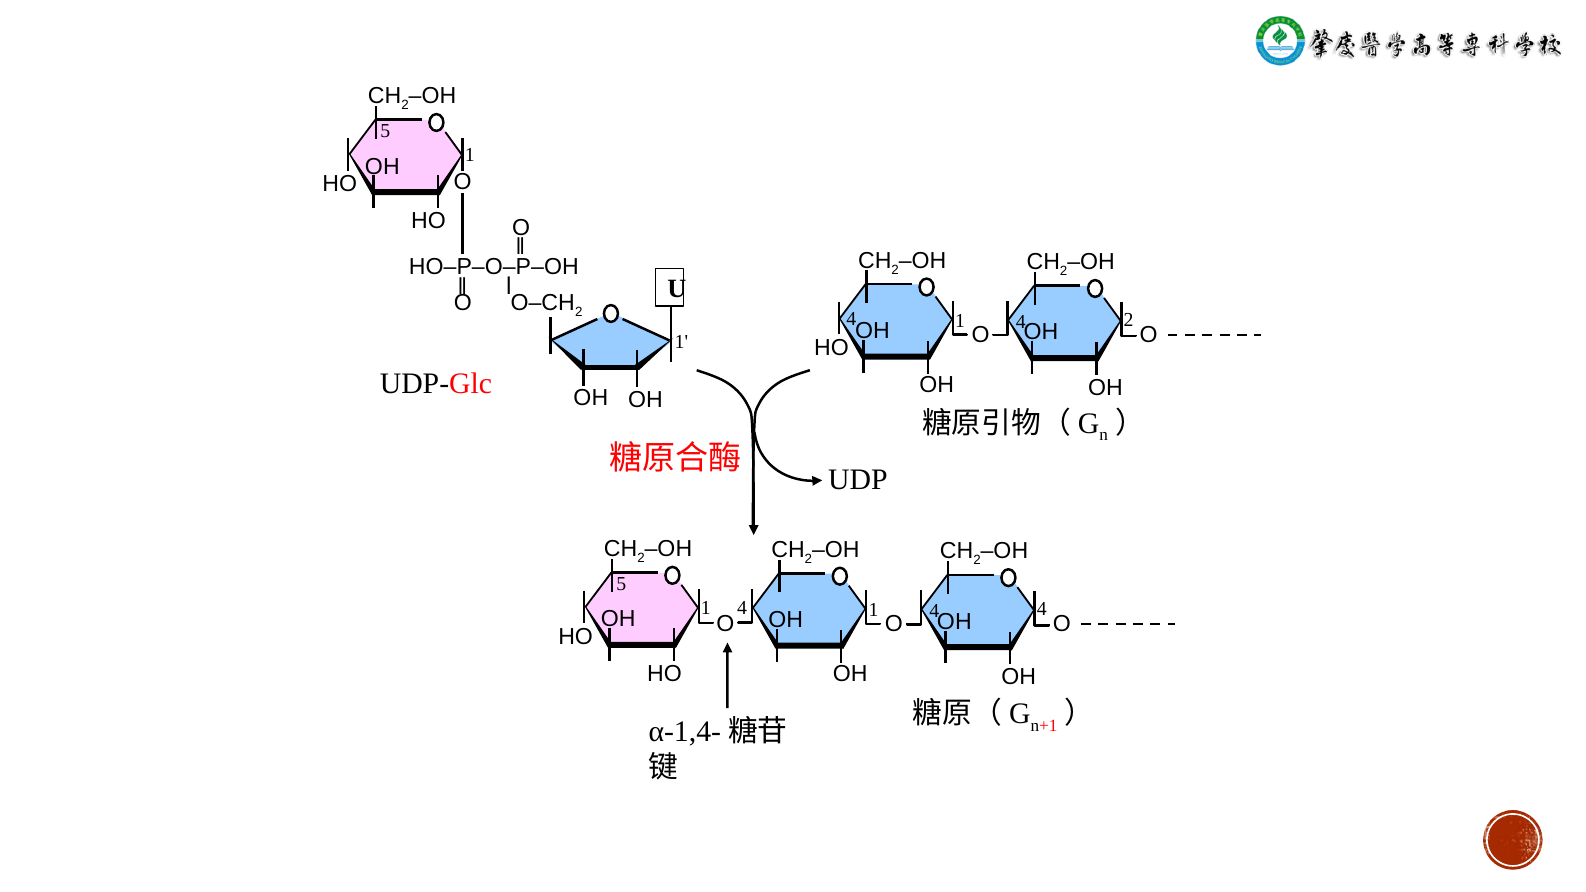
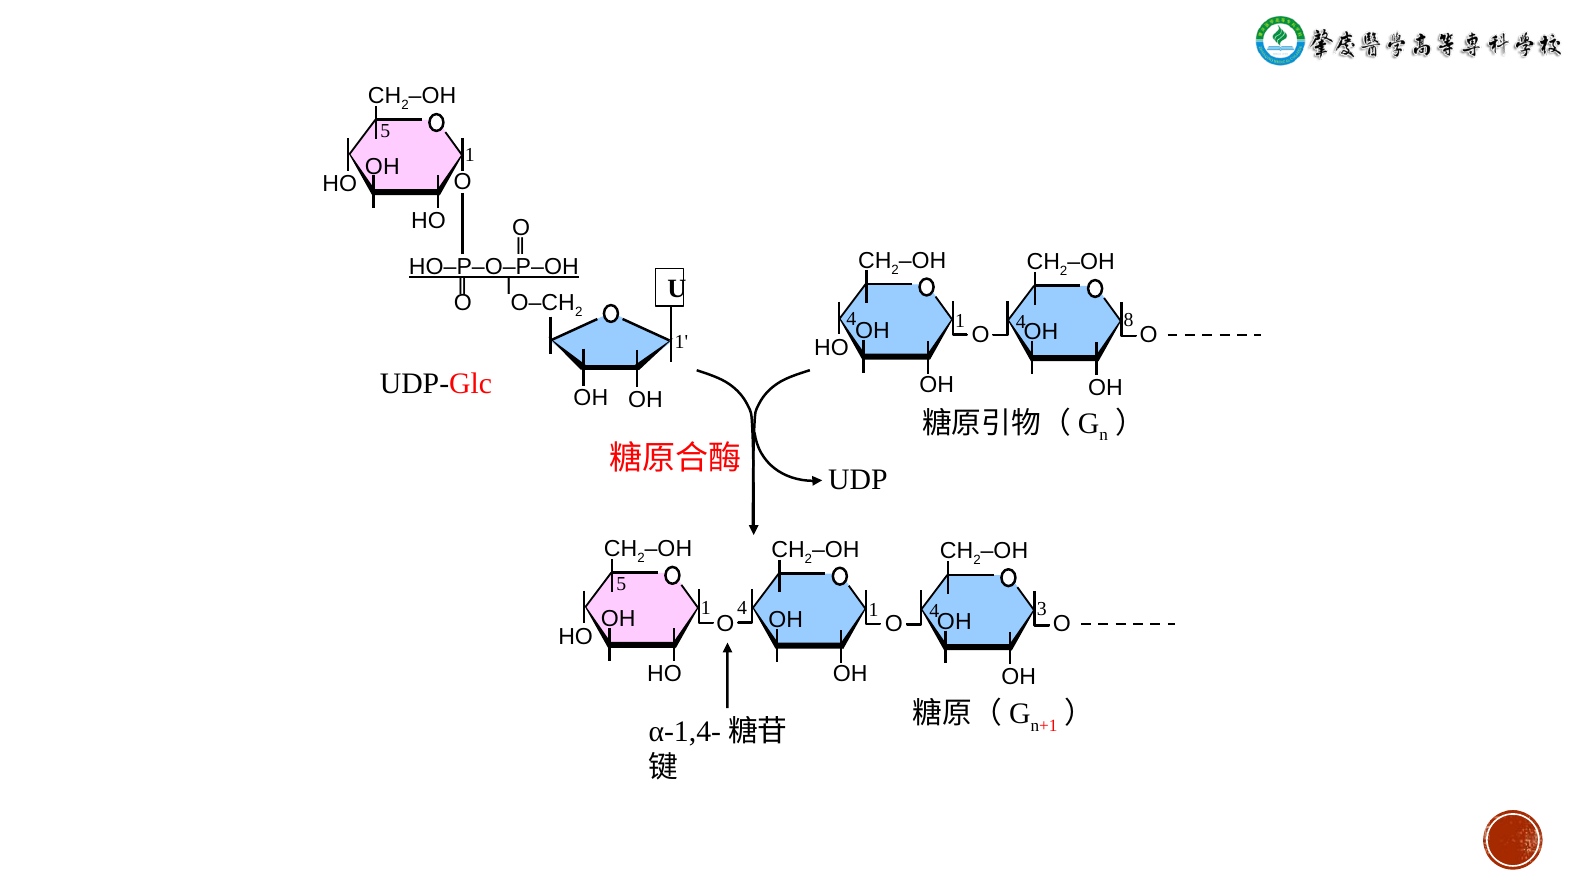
HO‒P‒O‒P‒OH underline: none -> present (494, 267)
4 2: 2 -> 8 (1129, 320)
4 4: 4 -> 3 (1042, 609)
